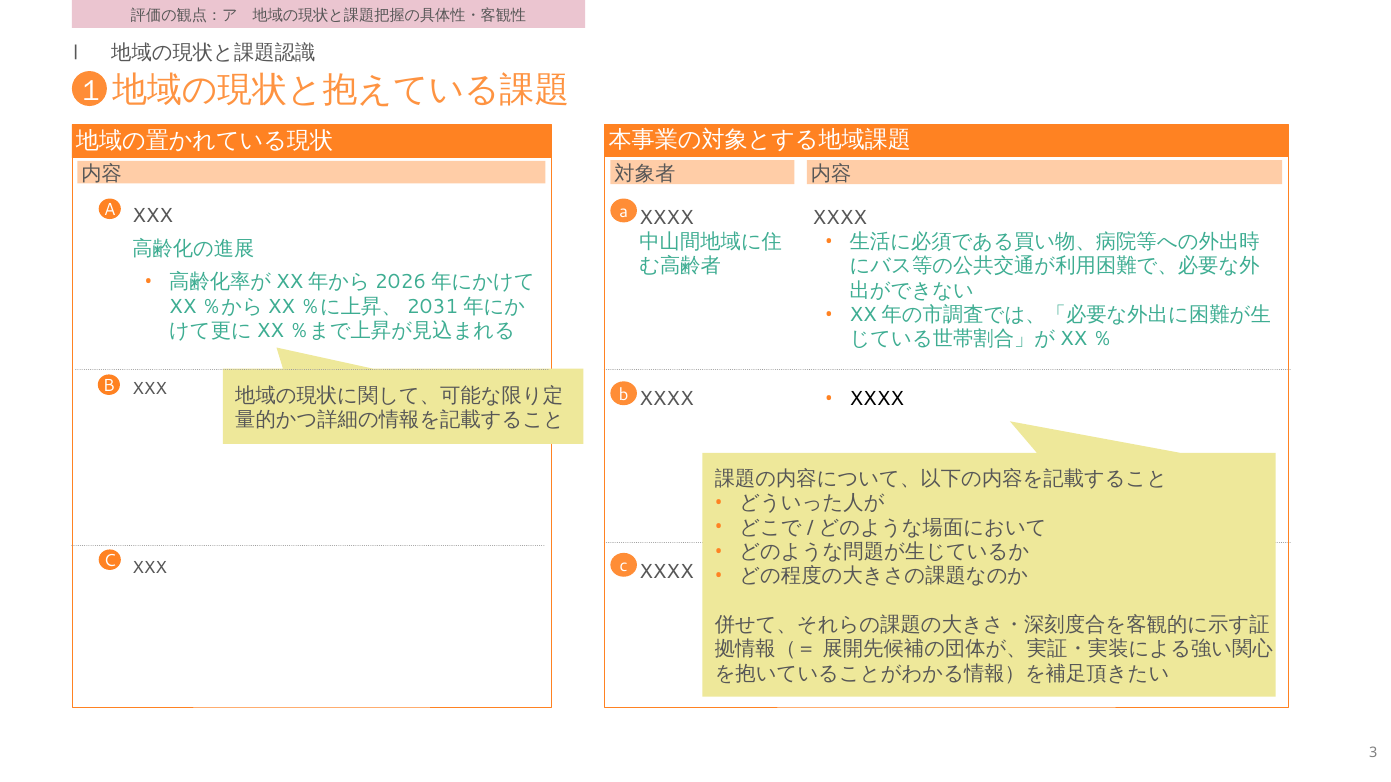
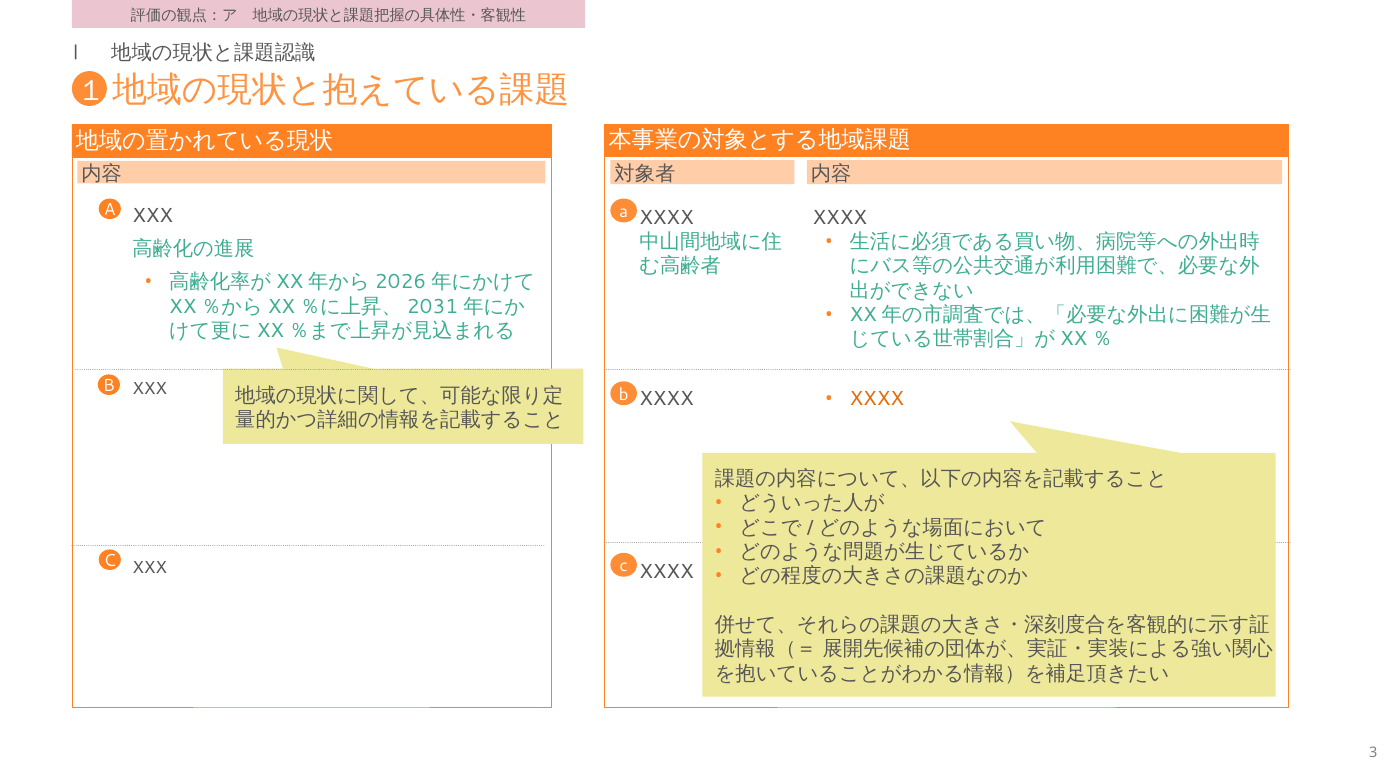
XXXX colour: black -> orange (877, 399)
